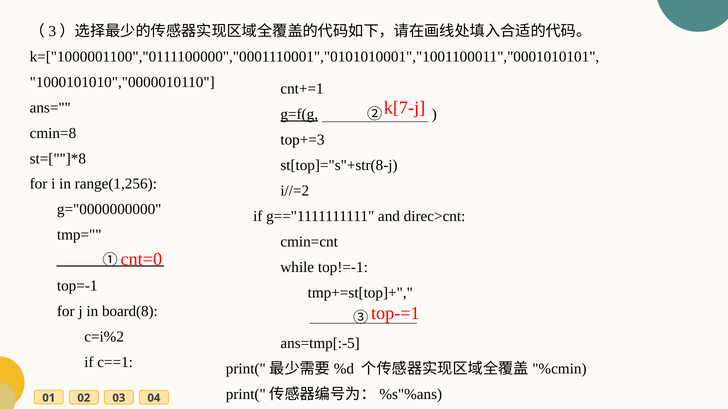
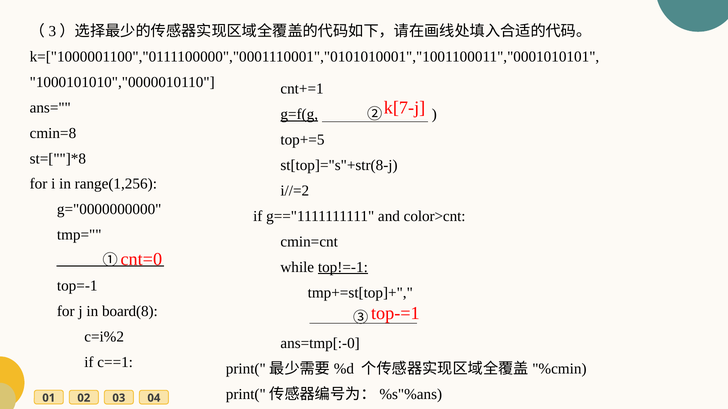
top+=3: top+=3 -> top+=5 (302, 140)
direc>cnt: direc>cnt -> color>cnt (435, 216)
top!=-1 underline: none -> present (343, 267)
ans=tmp[:-5: ans=tmp[:-5 -> ans=tmp[:-0 (320, 344)
